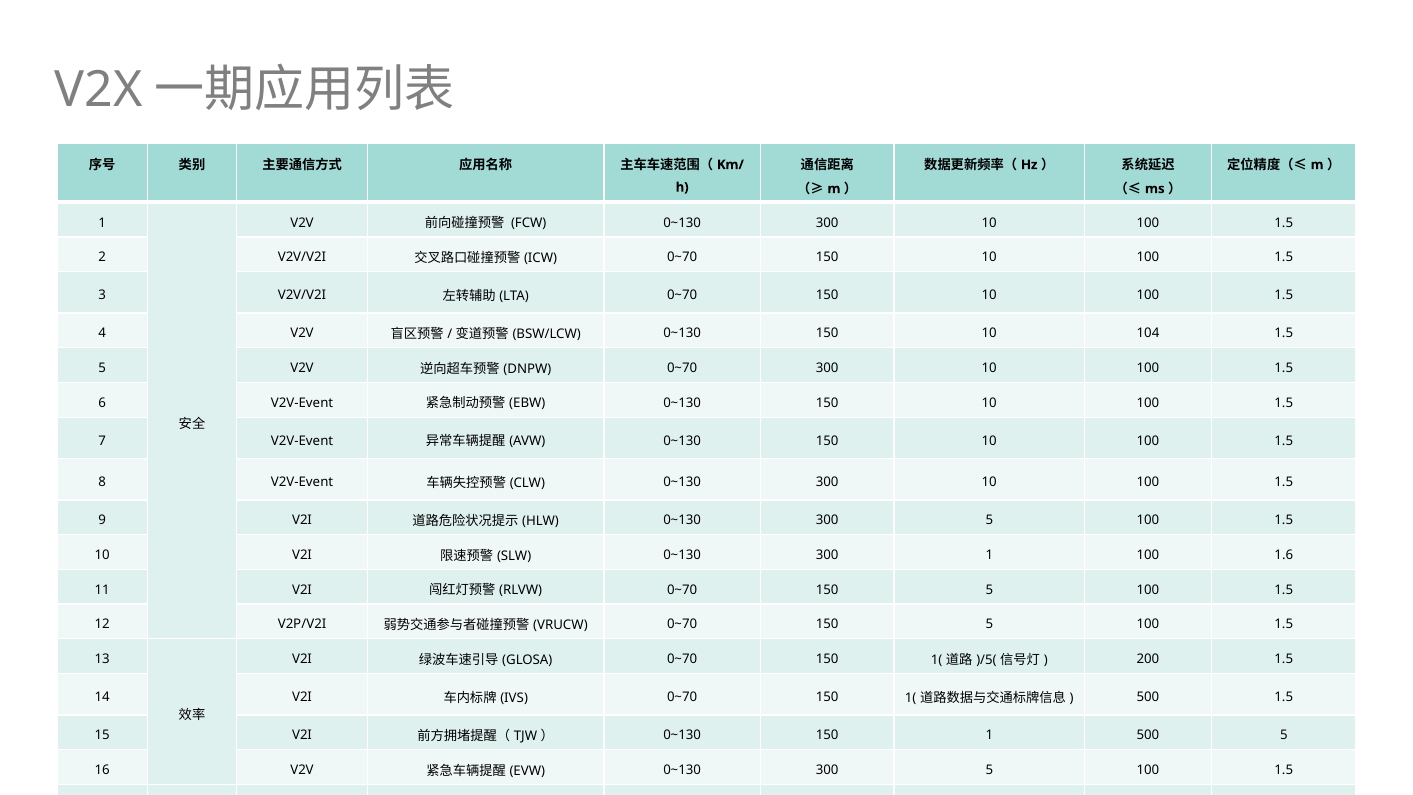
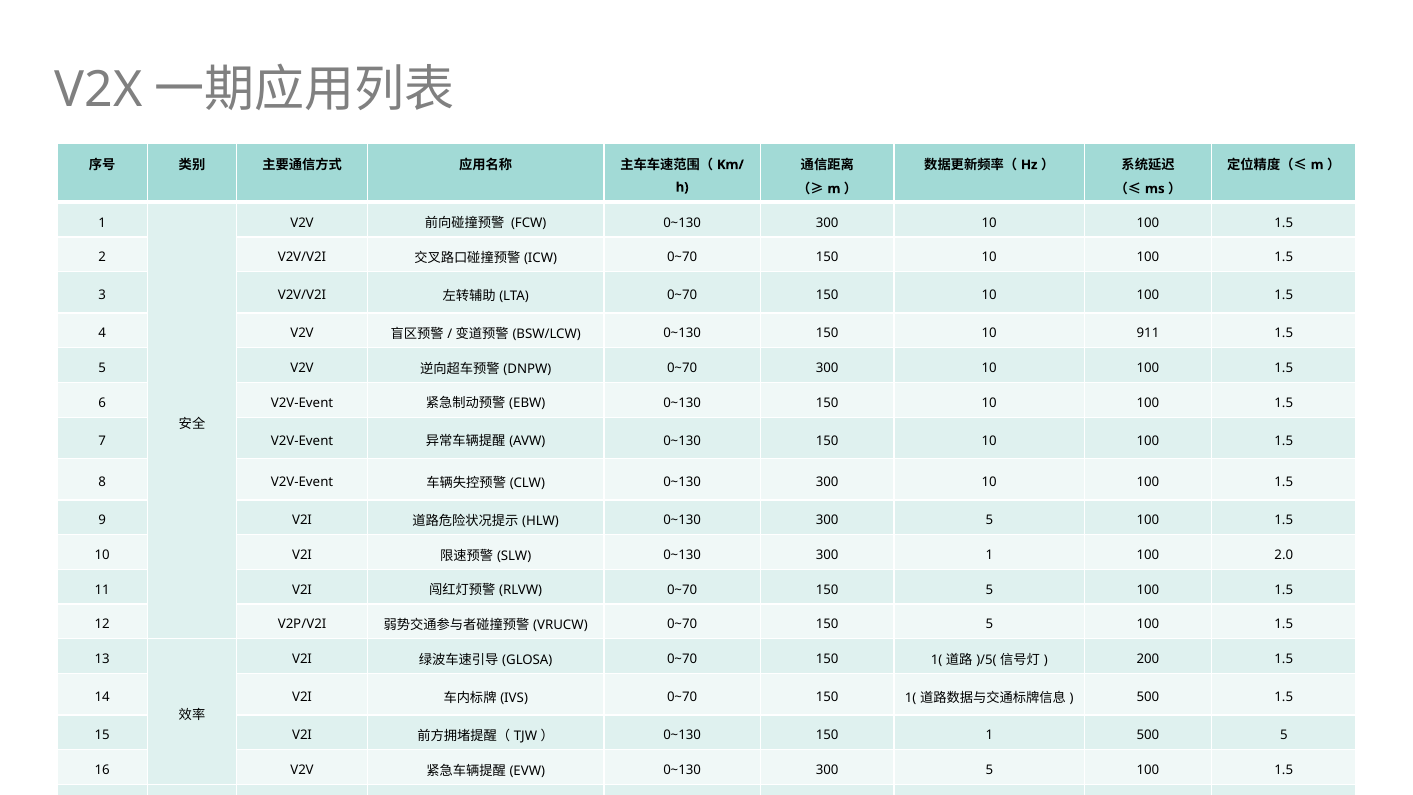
104: 104 -> 911 (1148, 333)
1.6: 1.6 -> 2.0 (1284, 555)
